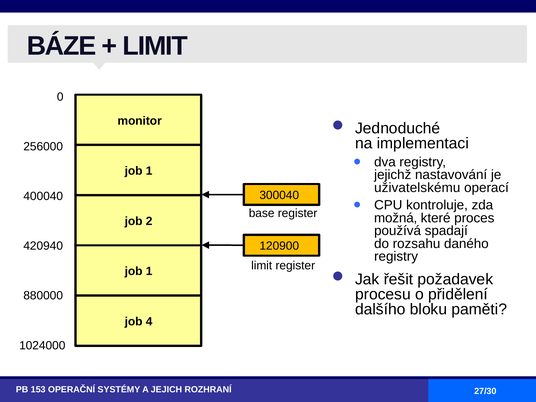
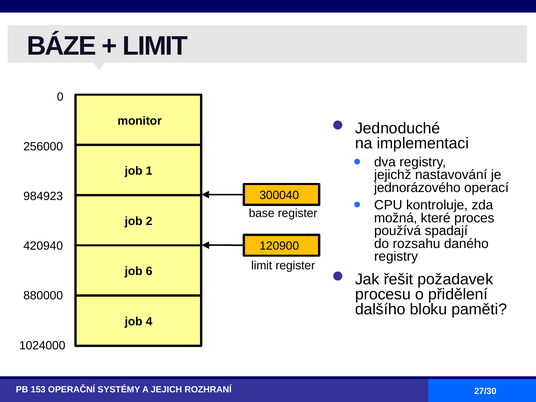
uživatelskému: uživatelskému -> jednorázového (417, 188)
400040: 400040 -> 984923 (43, 196)
1: 1 -> 6 (149, 271)
